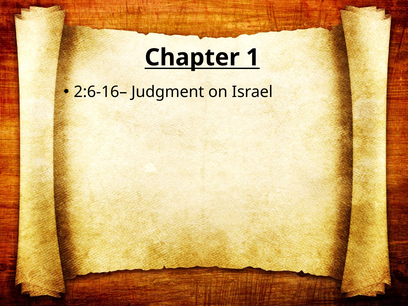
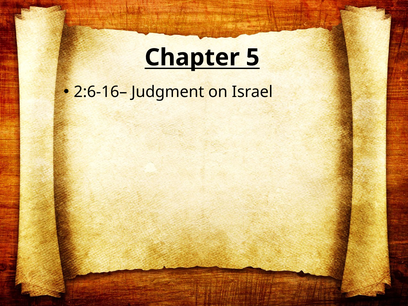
1: 1 -> 5 (253, 57)
